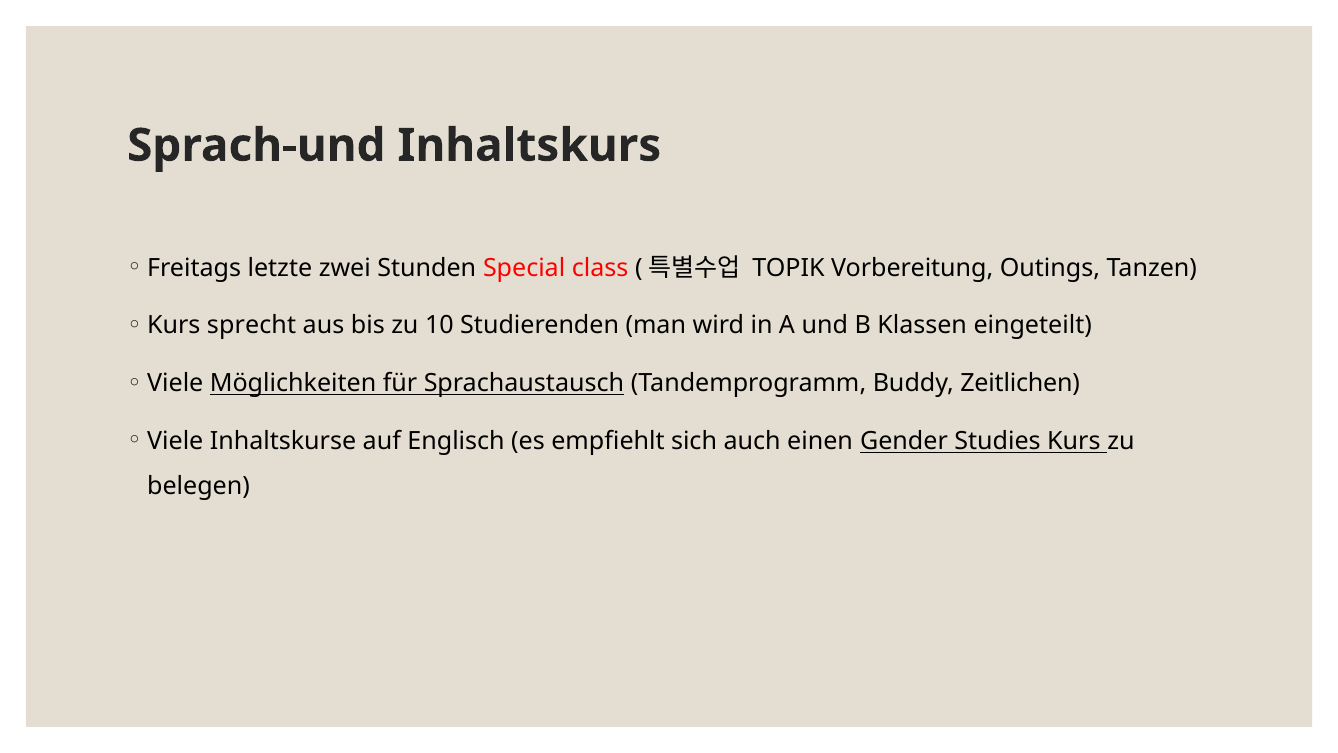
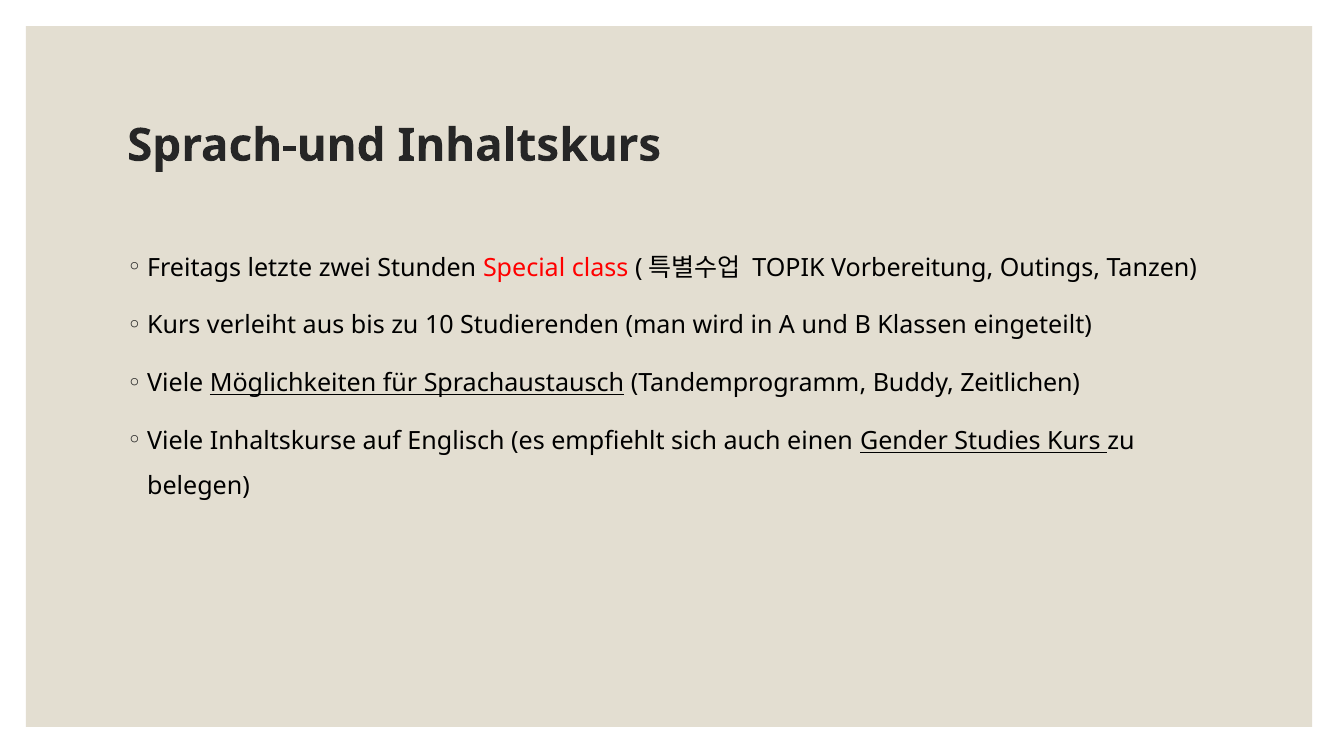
sprecht: sprecht -> verleiht (252, 325)
